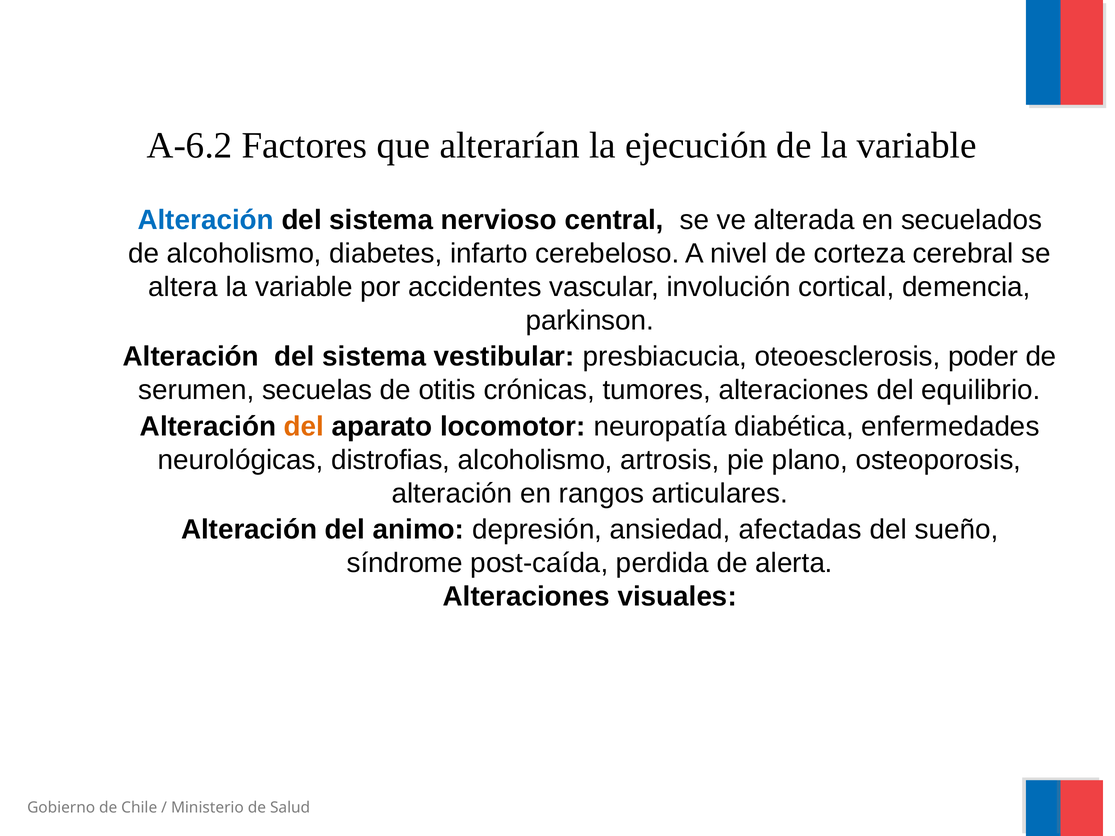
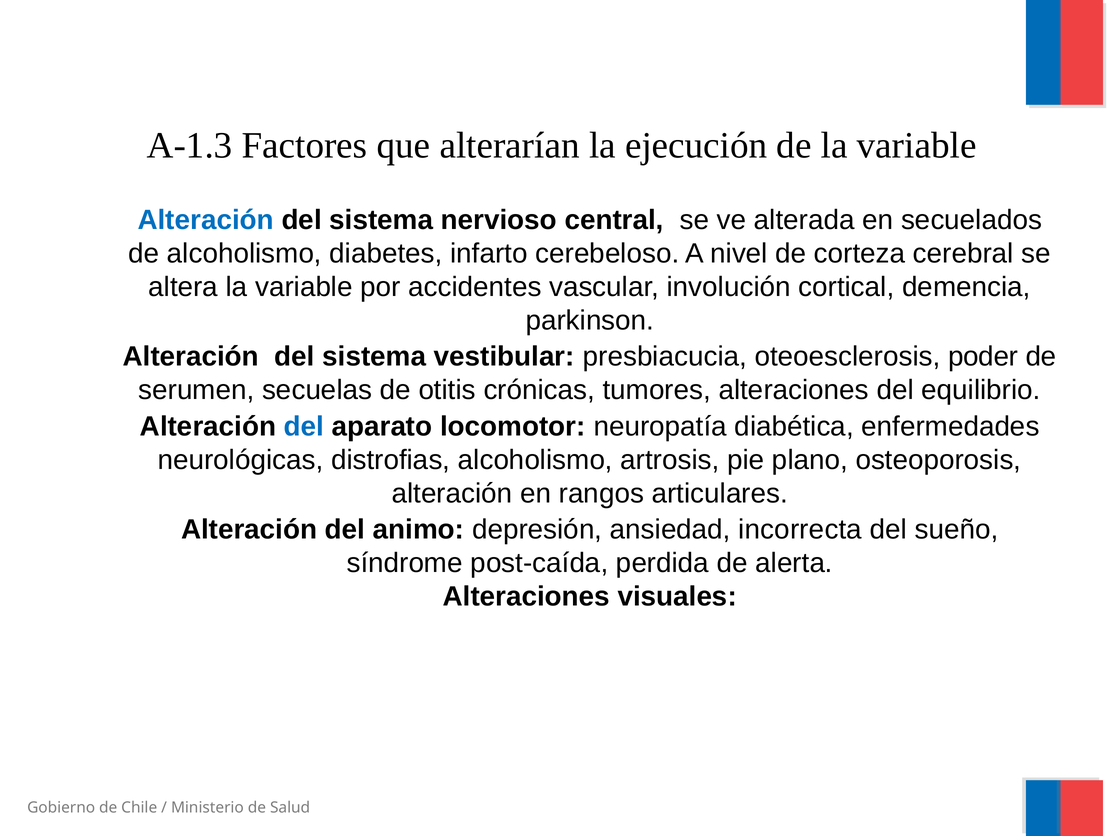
A-6.2: A-6.2 -> A-1.3 (190, 146)
del colour: orange -> blue (304, 427)
afectadas: afectadas -> incorrecta (800, 530)
